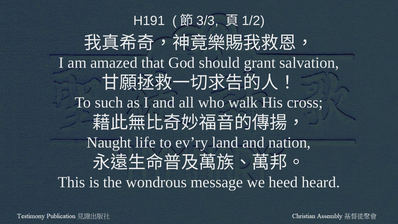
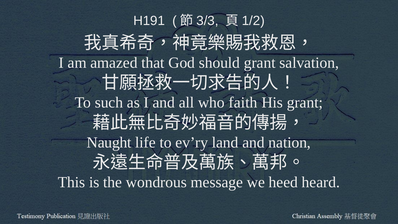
walk: walk -> faith (243, 103)
His cross: cross -> grant (305, 103)
